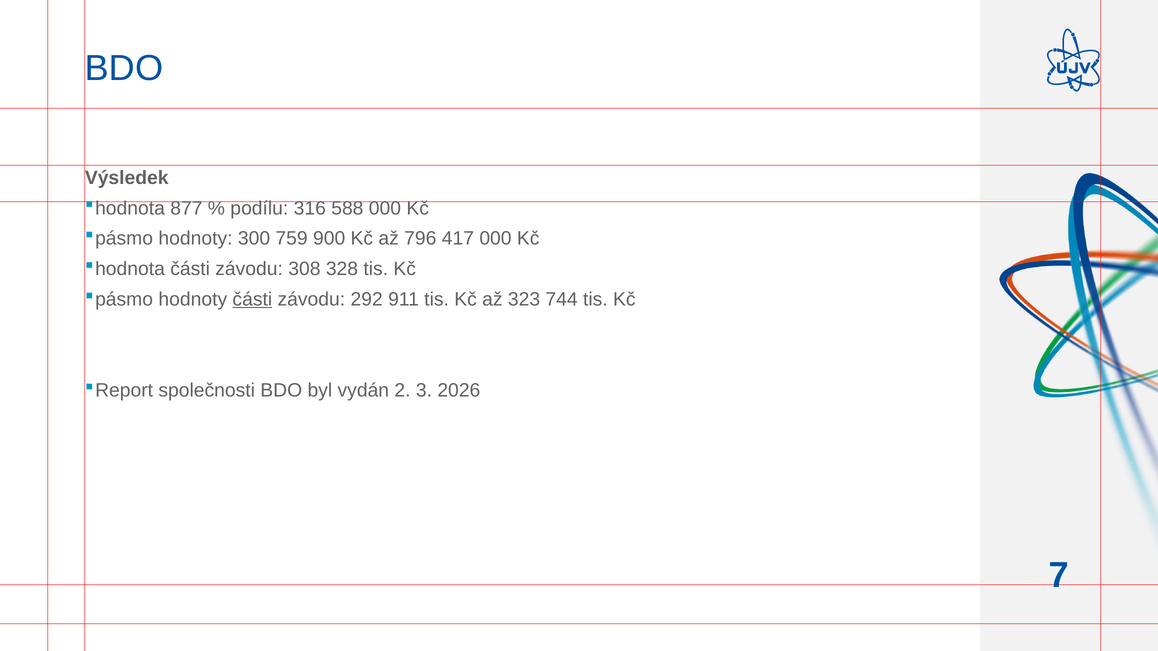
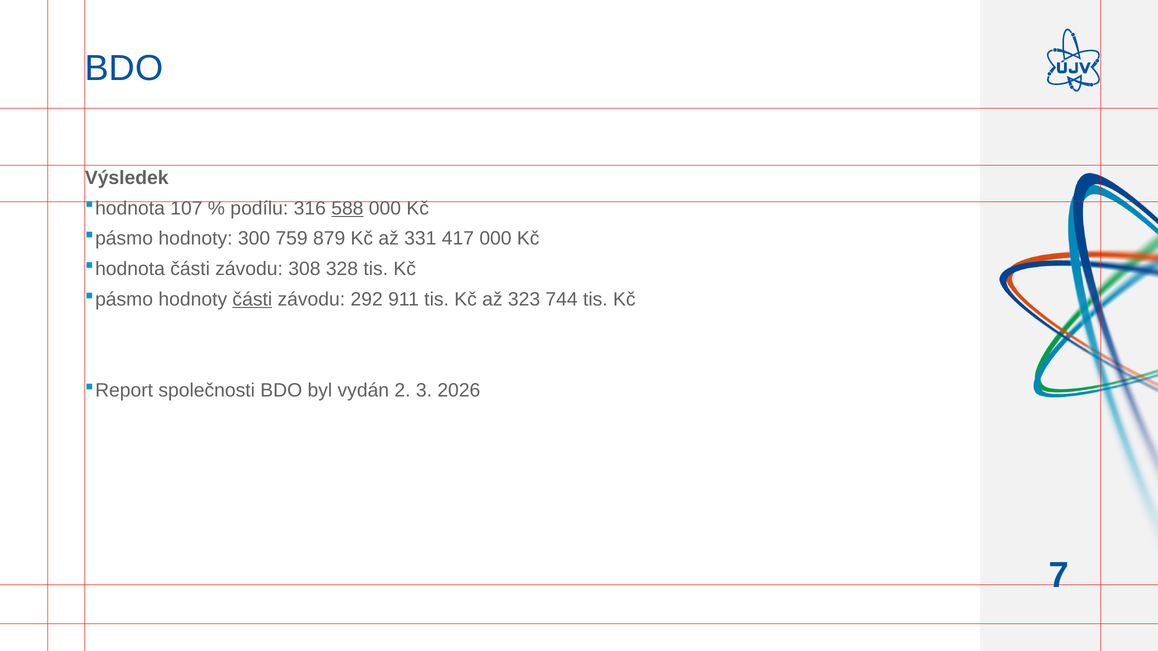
877: 877 -> 107 (186, 208)
588 underline: none -> present (347, 208)
900: 900 -> 879 (329, 239)
796: 796 -> 331 (420, 239)
